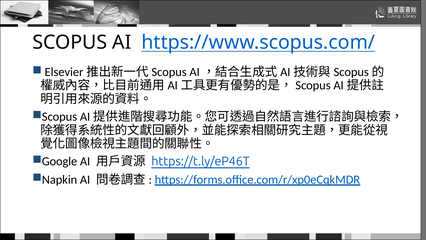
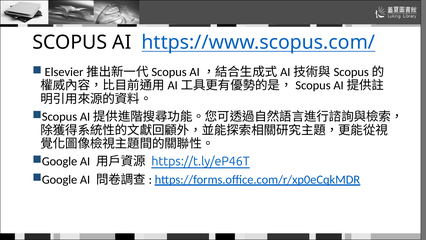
Napkin: Napkin -> Google (60, 179)
